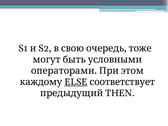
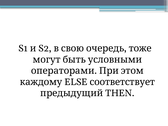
ELSE underline: present -> none (76, 82)
